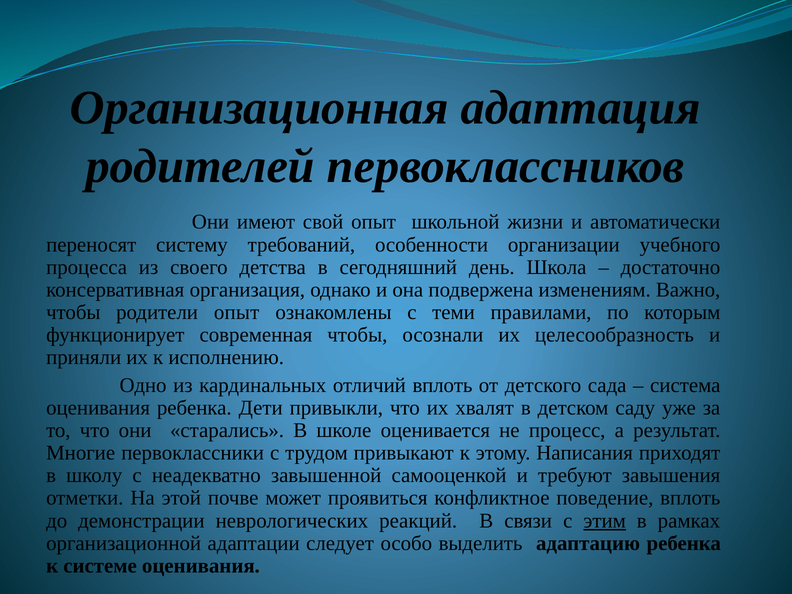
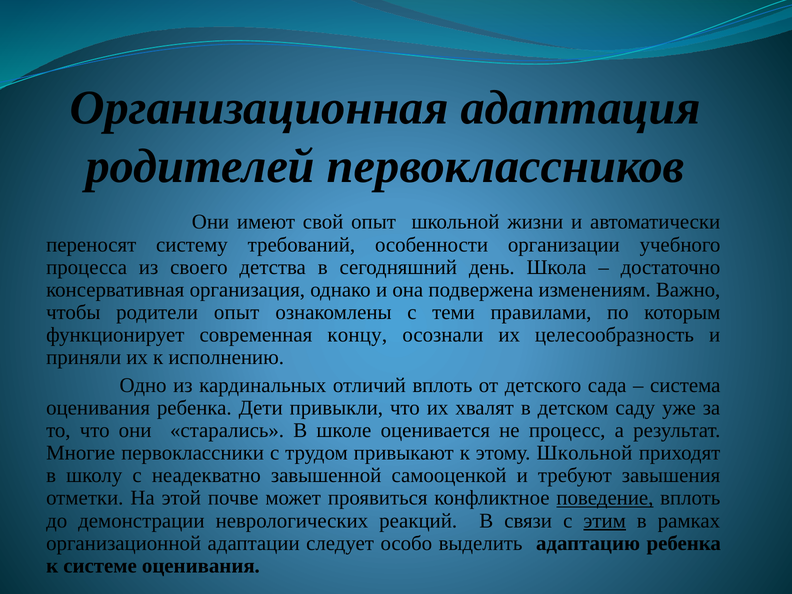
современная чтобы: чтобы -> концу (357, 335)
этому Написания: Написания -> Школьной (584, 453)
поведение underline: none -> present (605, 498)
